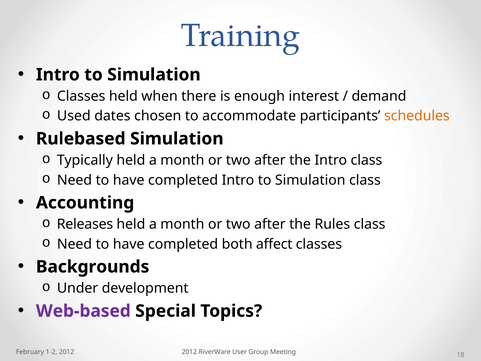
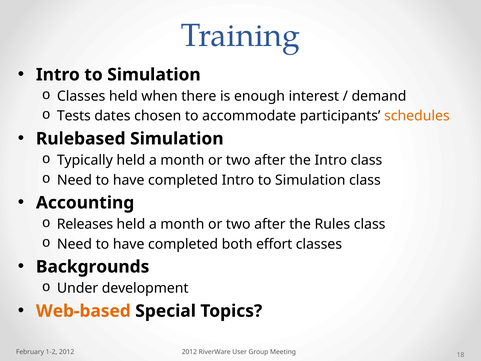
Used: Used -> Tests (74, 116)
affect: affect -> effort (274, 244)
Web-based colour: purple -> orange (83, 311)
